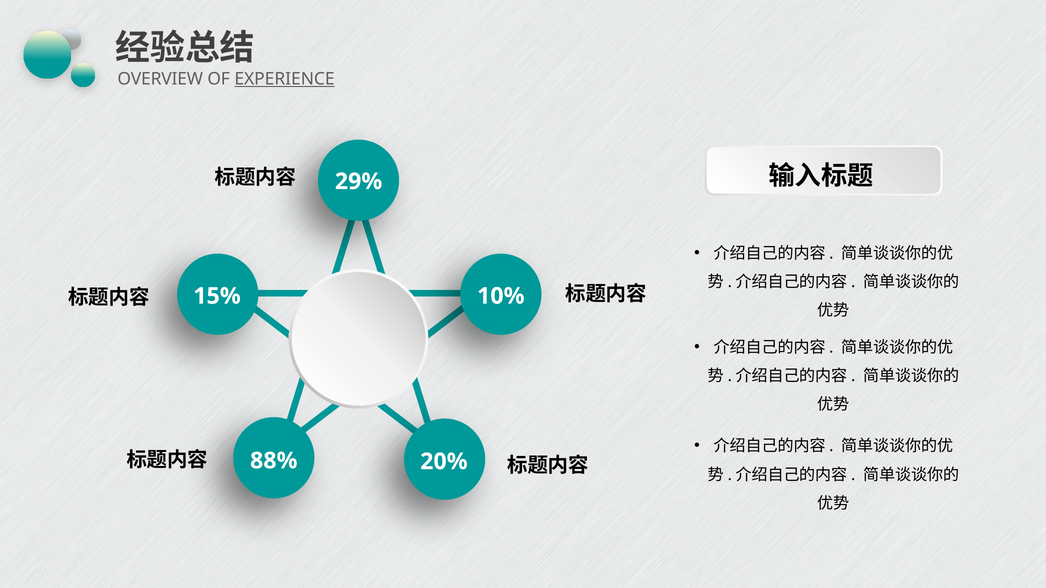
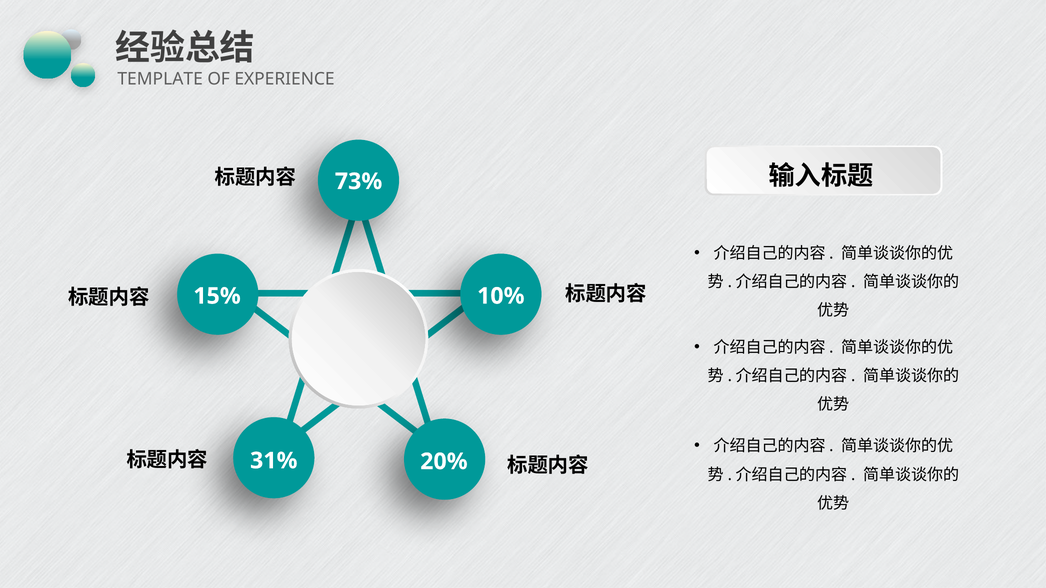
OVERVIEW: OVERVIEW -> TEMPLATE (160, 79)
EXPERIENCE underline: present -> none (285, 79)
29%: 29% -> 73% (359, 182)
88%: 88% -> 31% (274, 461)
